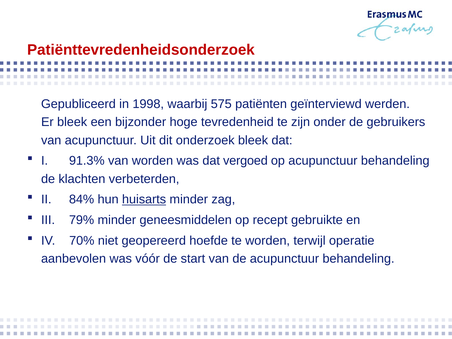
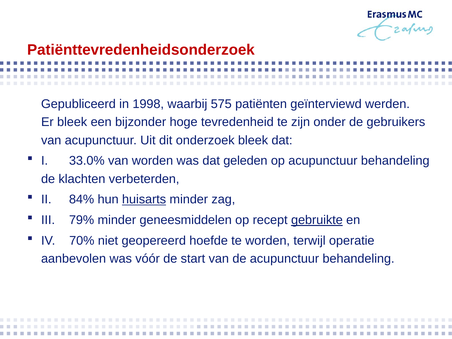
91.3%: 91.3% -> 33.0% (87, 161)
vergoed: vergoed -> geleden (245, 161)
gebruikte underline: none -> present (317, 220)
